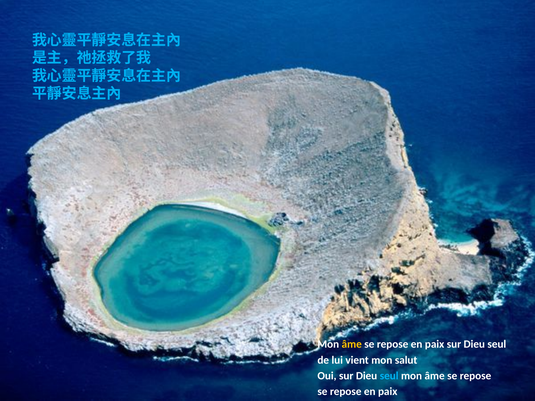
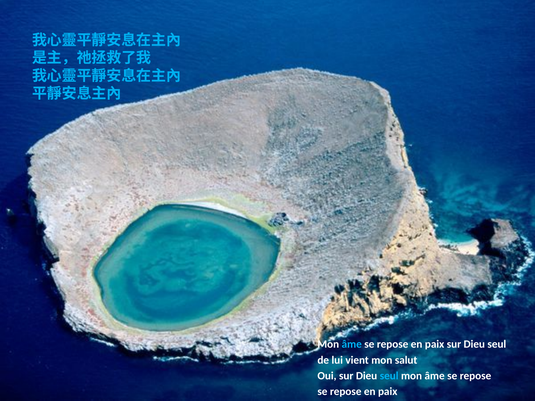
âme colour: yellow -> light blue (352, 345)
